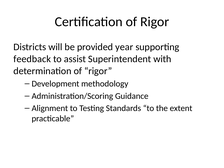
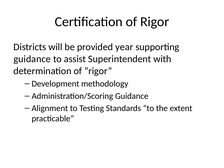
feedback: feedback -> guidance (32, 59)
